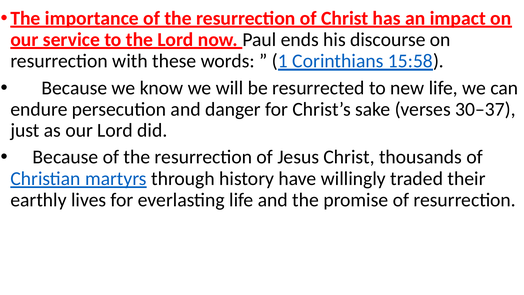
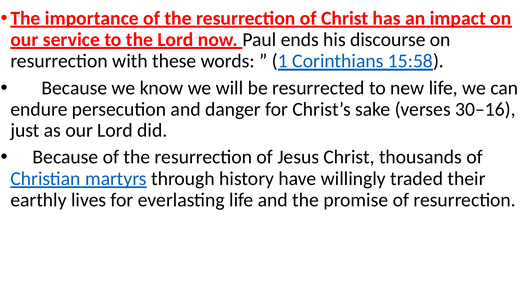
30–37: 30–37 -> 30–16 (485, 109)
